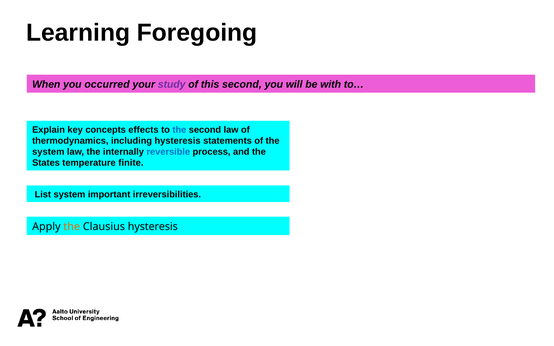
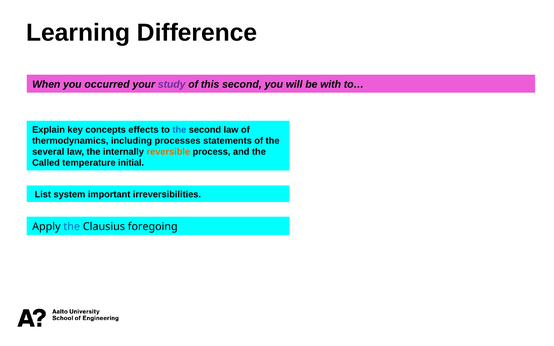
Foregoing: Foregoing -> Difference (197, 33)
including hysteresis: hysteresis -> processes (178, 141)
system: system -> several (48, 152)
reversible colour: blue -> orange (168, 152)
States: States -> Called (46, 163)
finite: finite -> initial (131, 163)
the colour: orange -> blue (72, 227)
Clausius hysteresis: hysteresis -> foregoing (153, 227)
